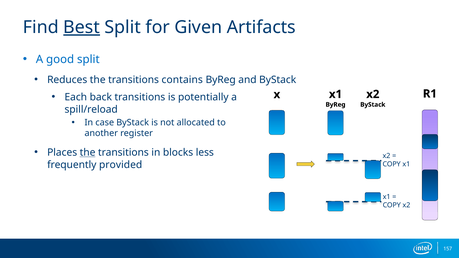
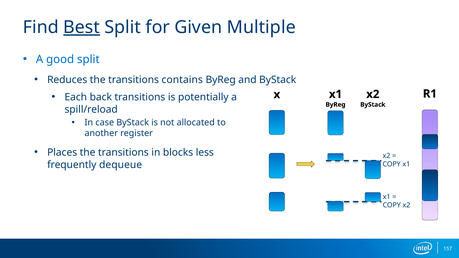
Artifacts: Artifacts -> Multiple (261, 27)
the underline: present -> none (88, 153)
provided: provided -> dequeue (121, 165)
